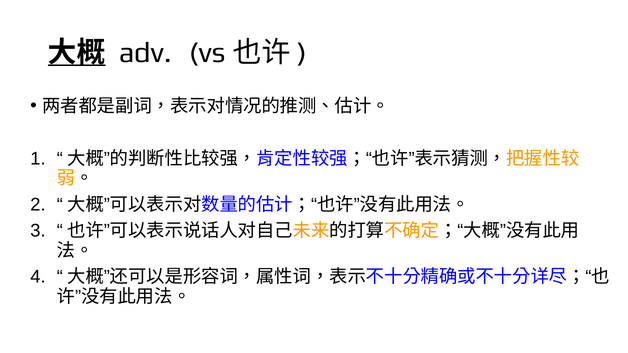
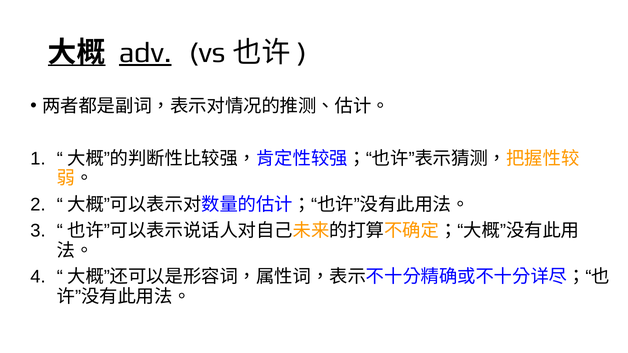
adv underline: none -> present (145, 53)
